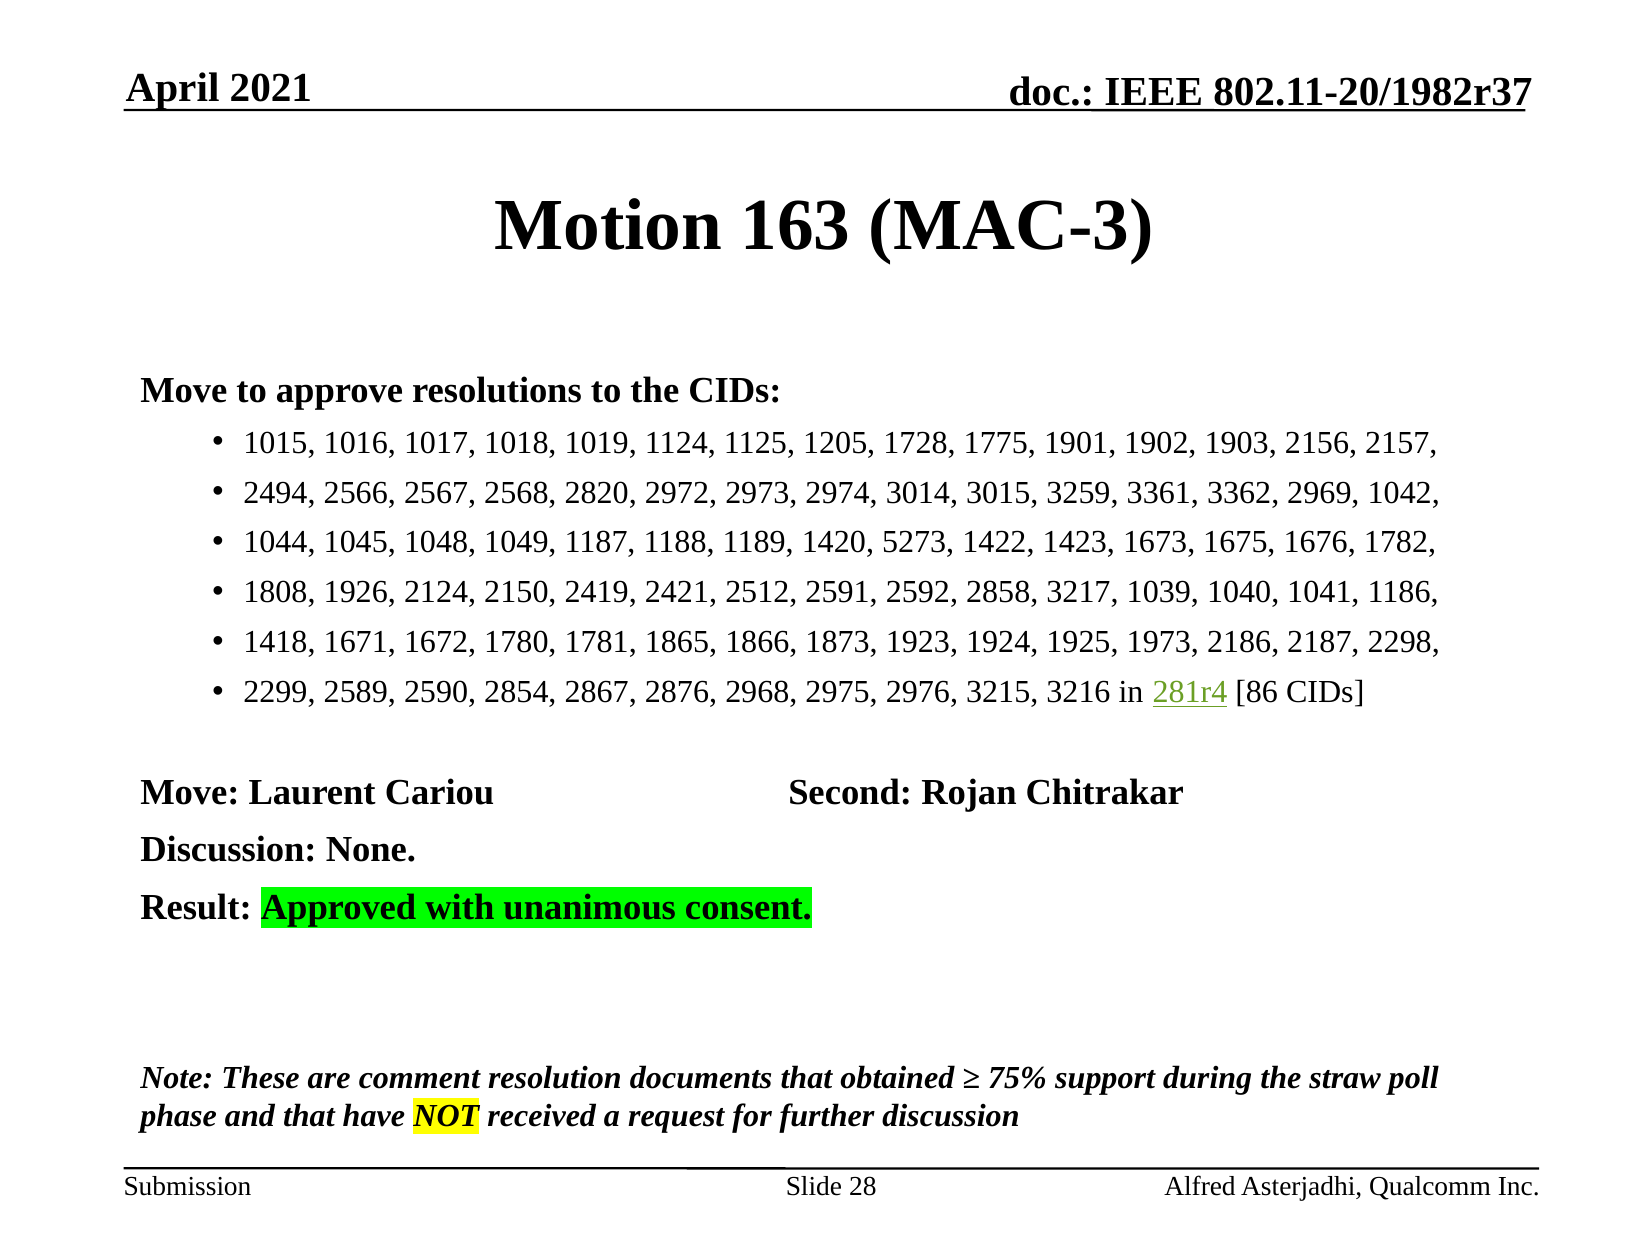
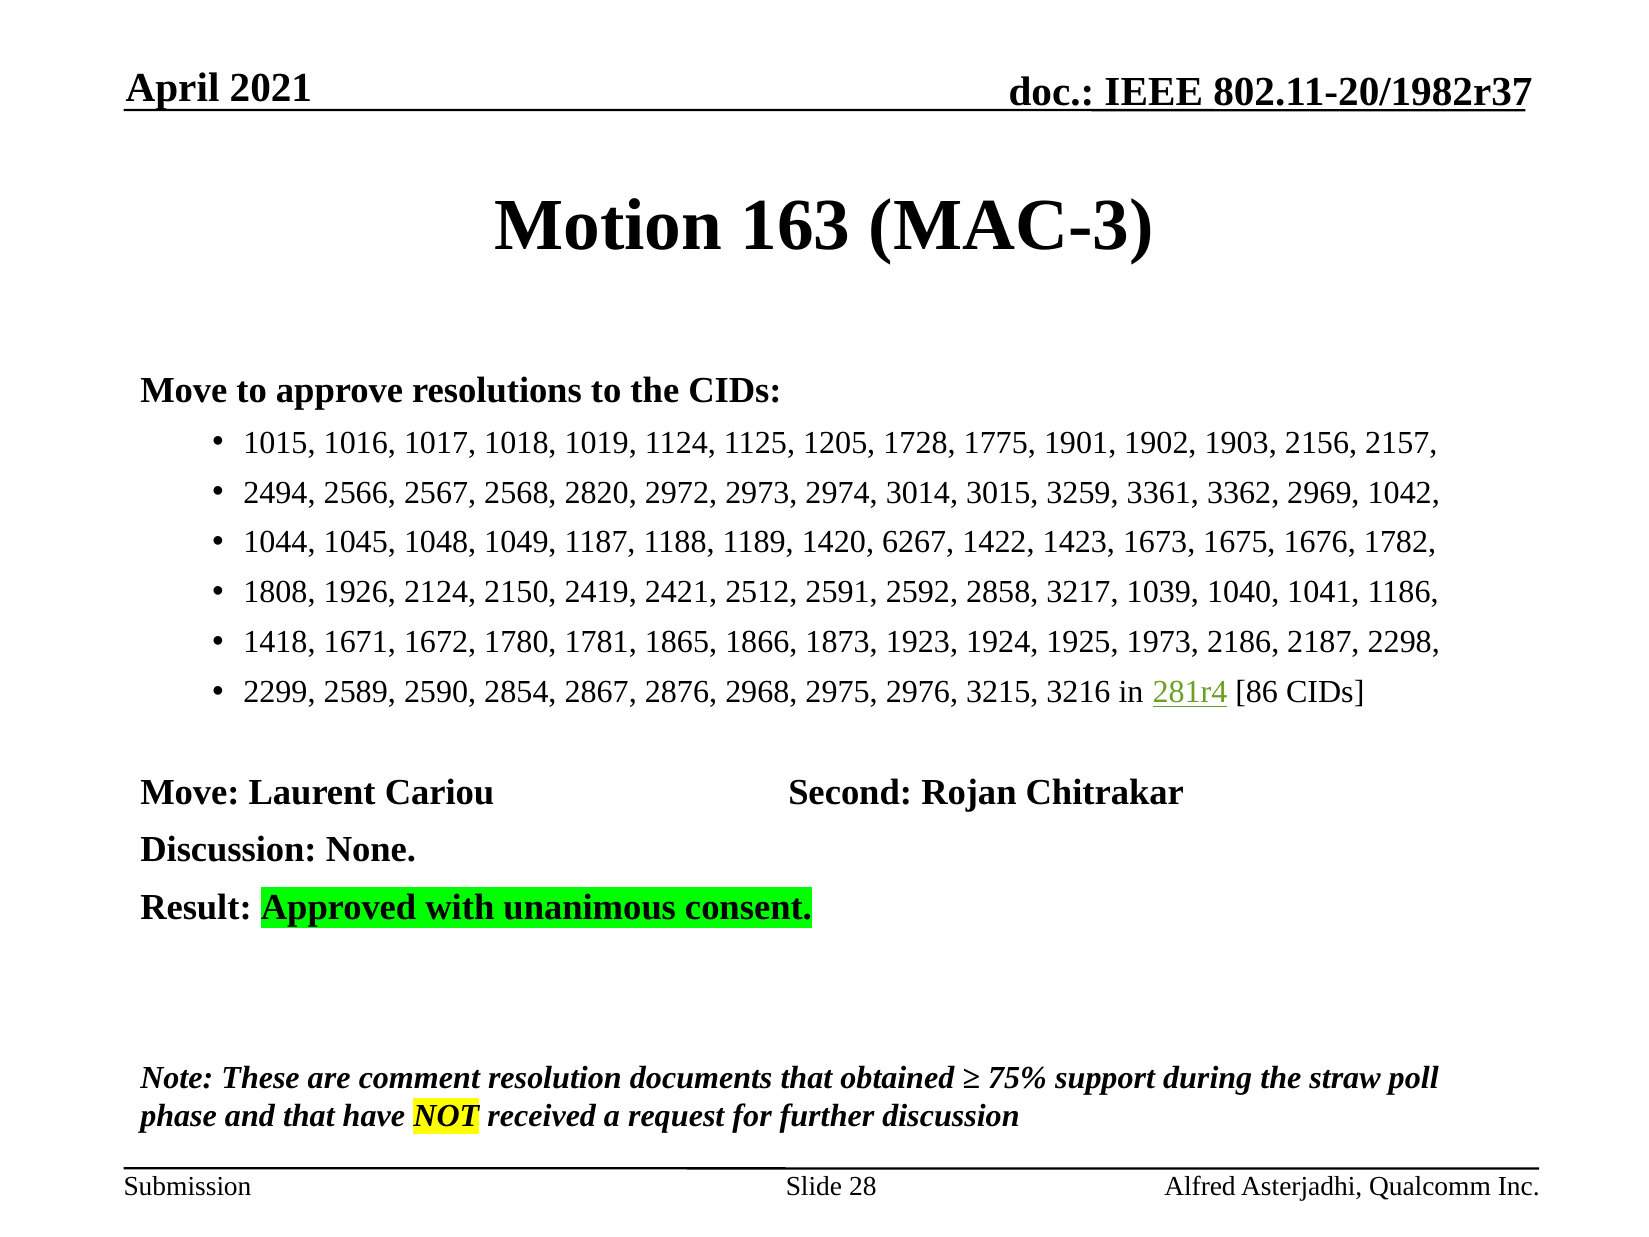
5273: 5273 -> 6267 (918, 542)
